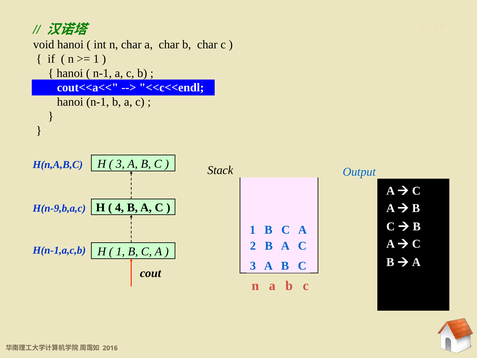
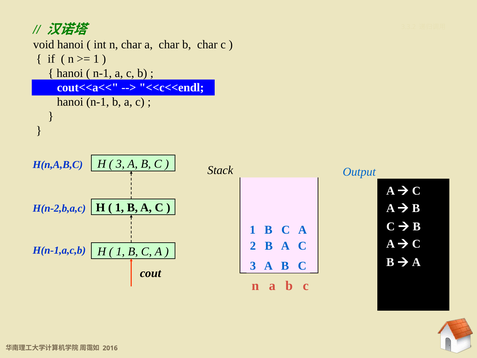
4: 4 -> 1 (119, 208)
H(n-9,b,a,c: H(n-9,b,a,c -> H(n-2,b,a,c (59, 208)
